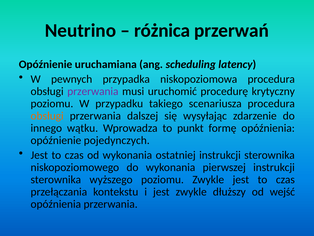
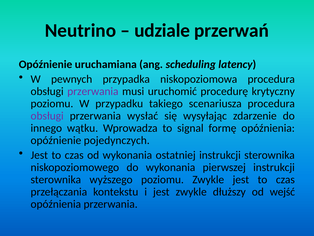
różnica: różnica -> udziale (162, 30)
obsługi colour: orange -> purple (47, 116)
dalszej: dalszej -> wysłać (143, 116)
punkt: punkt -> signal (190, 128)
